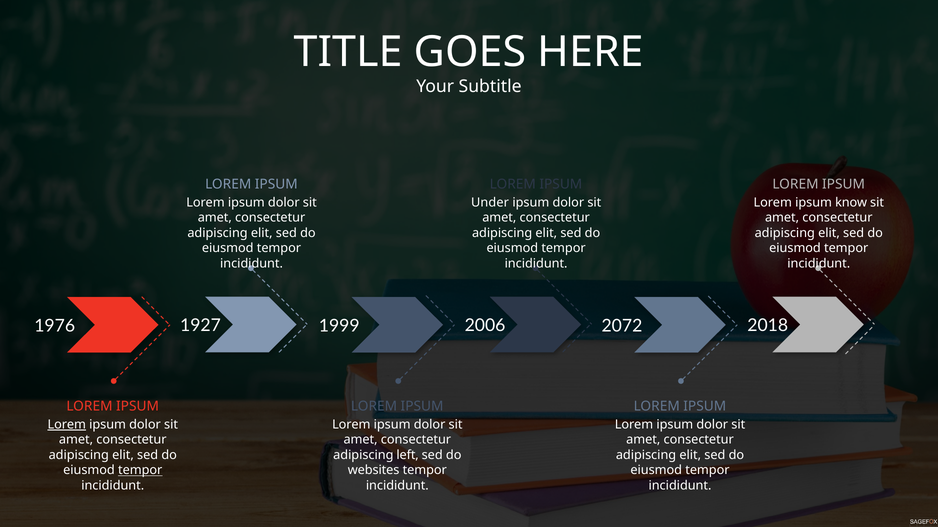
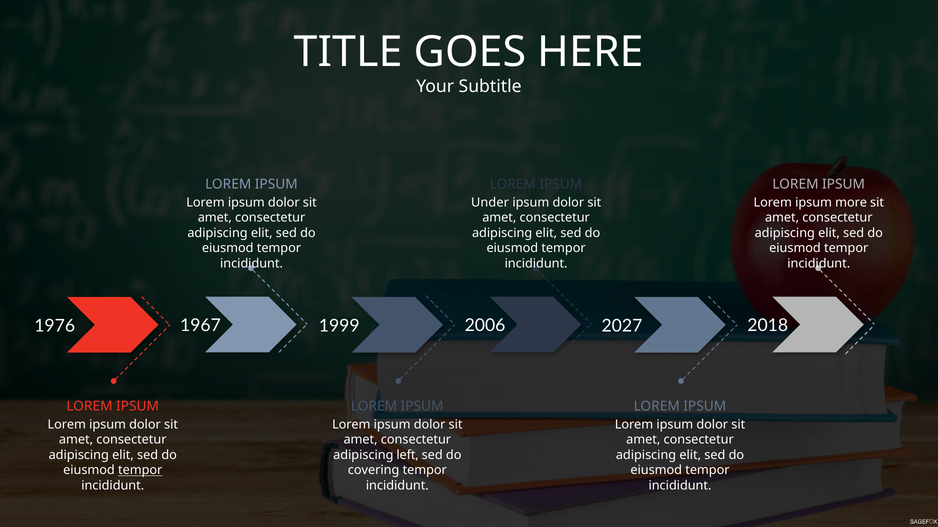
know: know -> more (851, 203)
1927: 1927 -> 1967 (200, 326)
2072: 2072 -> 2027 (622, 326)
Lorem underline: present -> none (67, 425)
websites: websites -> covering (374, 471)
